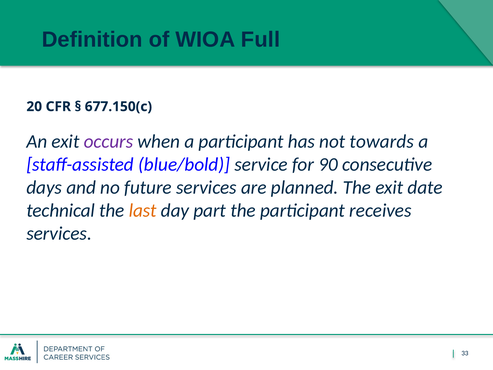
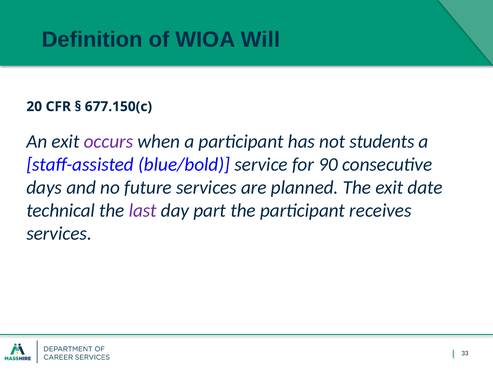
Full: Full -> Will (261, 39)
towards: towards -> students (382, 141)
last colour: orange -> purple (143, 210)
